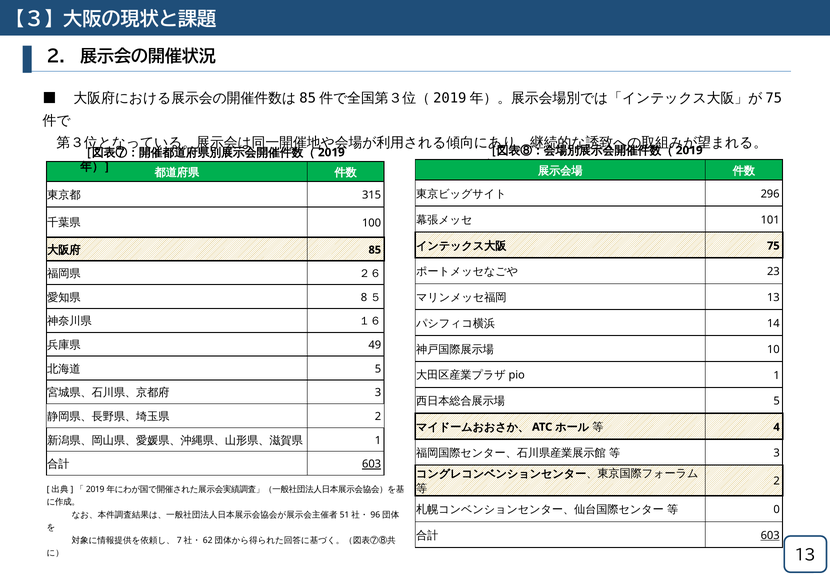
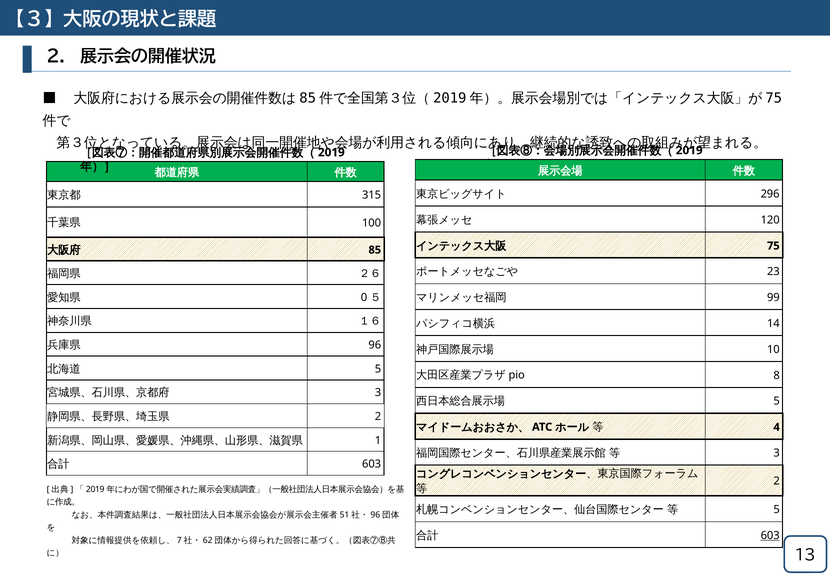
101: 101 -> 120 (770, 220)
8: 8 -> 0 (364, 297)
13: 13 -> 99 (773, 297)
49: 49 -> 96 (375, 345)
1: 1 -> 8 (777, 375)
603 underline: present -> none (372, 464)
0: 0 -> 5 (777, 509)
